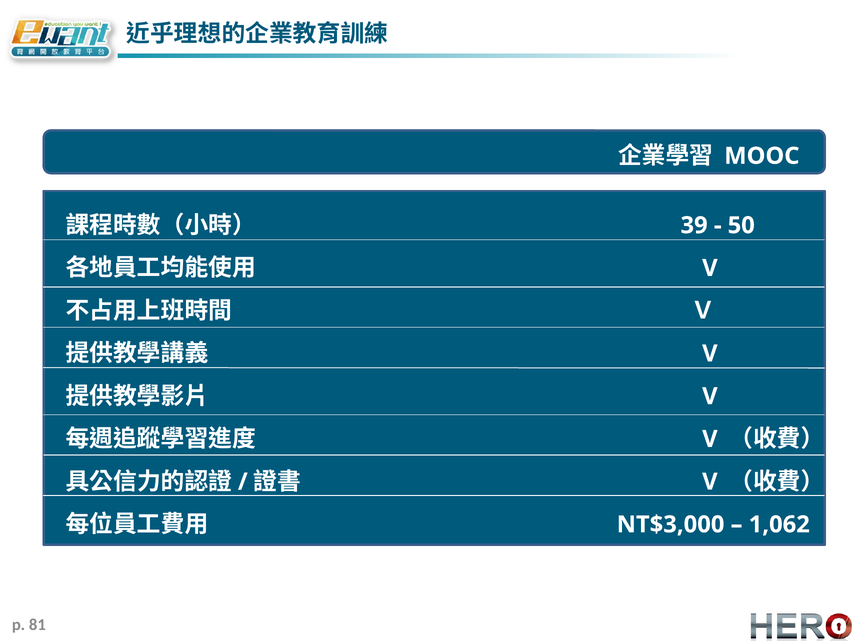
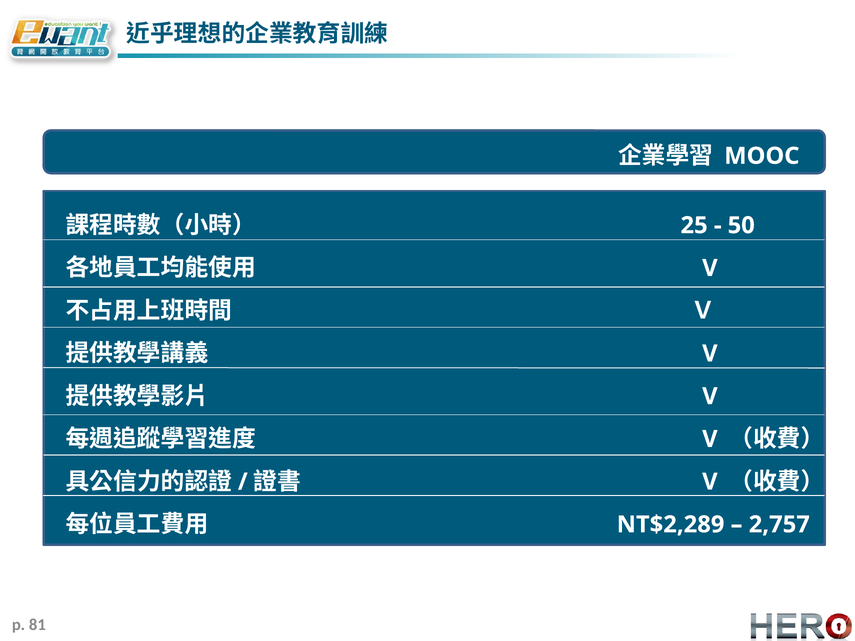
39: 39 -> 25 (694, 225)
NT$3,000: NT$3,000 -> NT$2,289 (671, 525)
1,062: 1,062 -> 2,757 (779, 525)
